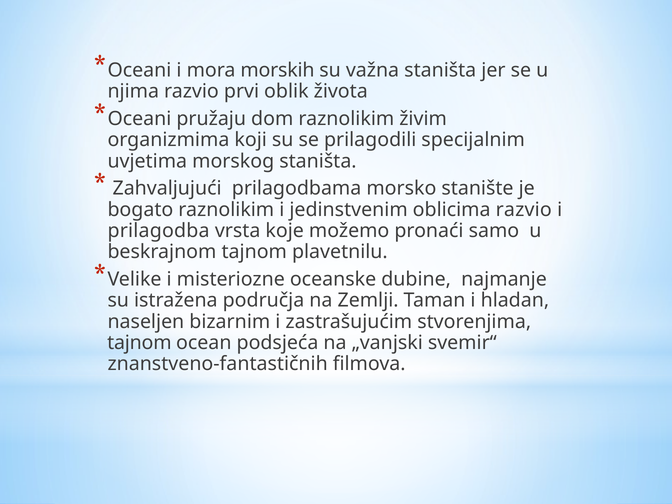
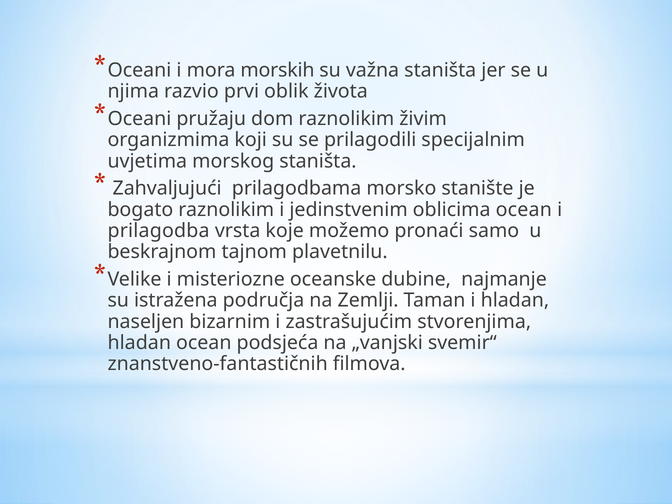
oblicima razvio: razvio -> ocean (524, 210)
tajnom: tajnom -> hladan (139, 343)
